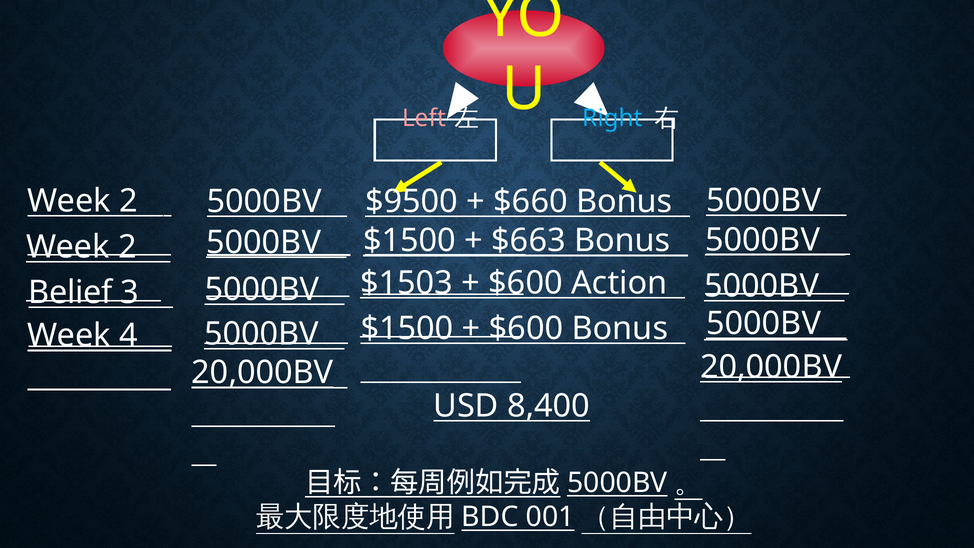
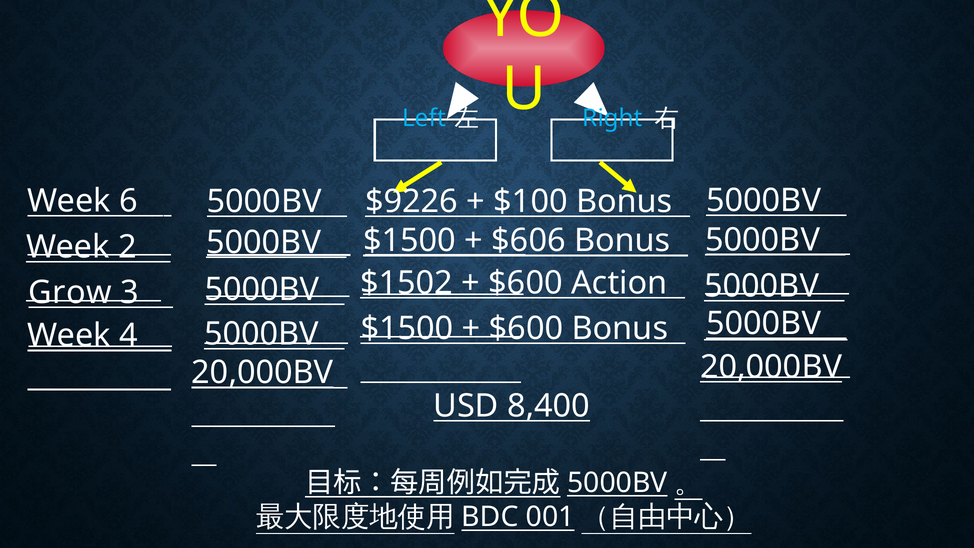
Left colour: pink -> light blue (424, 118)
2: 2 -> 6 (129, 201)
$9500: $9500 -> $9226 (412, 201)
$660: $660 -> $100 (531, 201)
$663: $663 -> $606 (529, 241)
$1503: $1503 -> $1502 (407, 283)
Belief: Belief -> Grow (70, 293)
